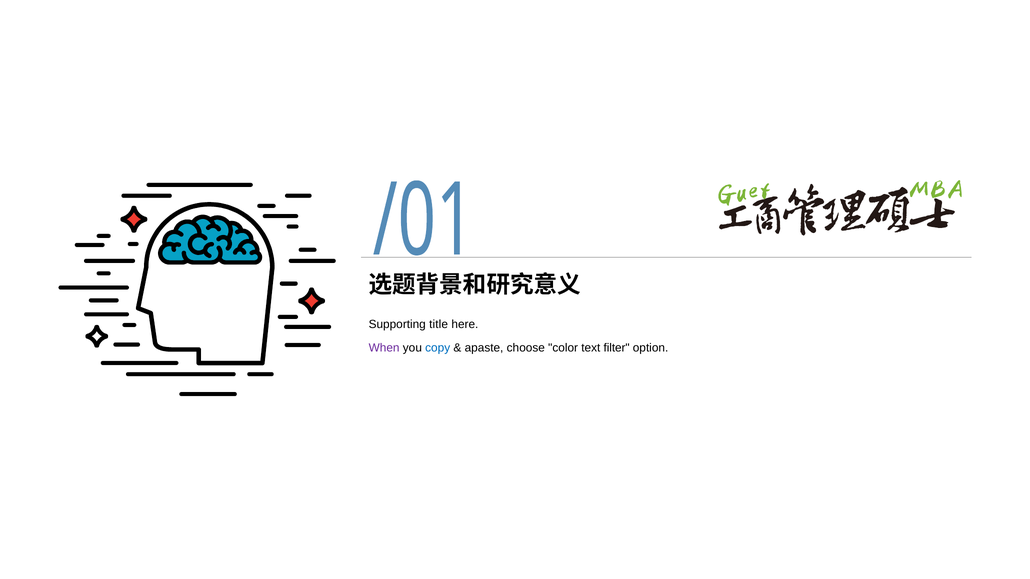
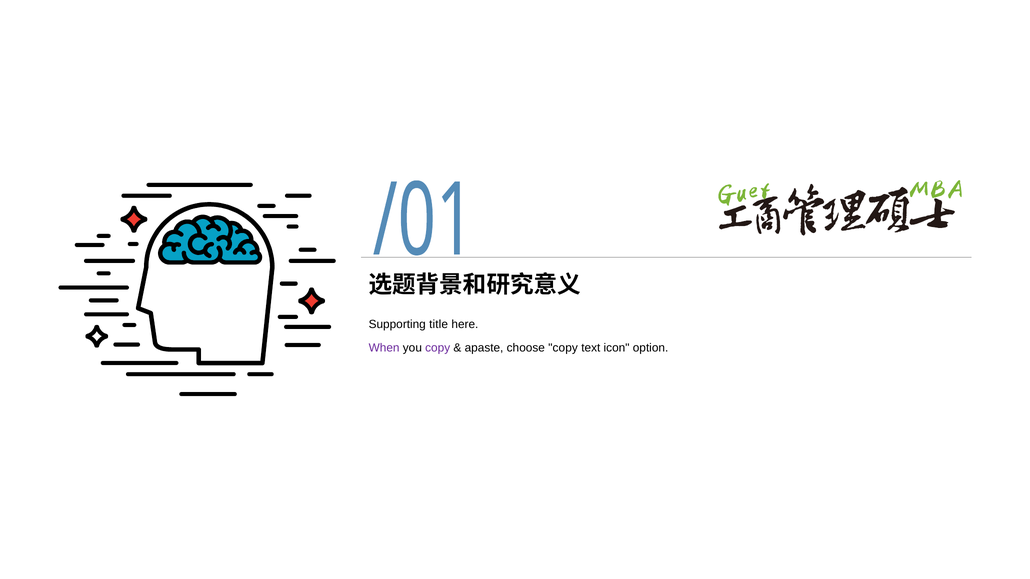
copy colour: blue -> purple (438, 348)
choose color: color -> copy (563, 348)
filter: filter -> icon (617, 348)
